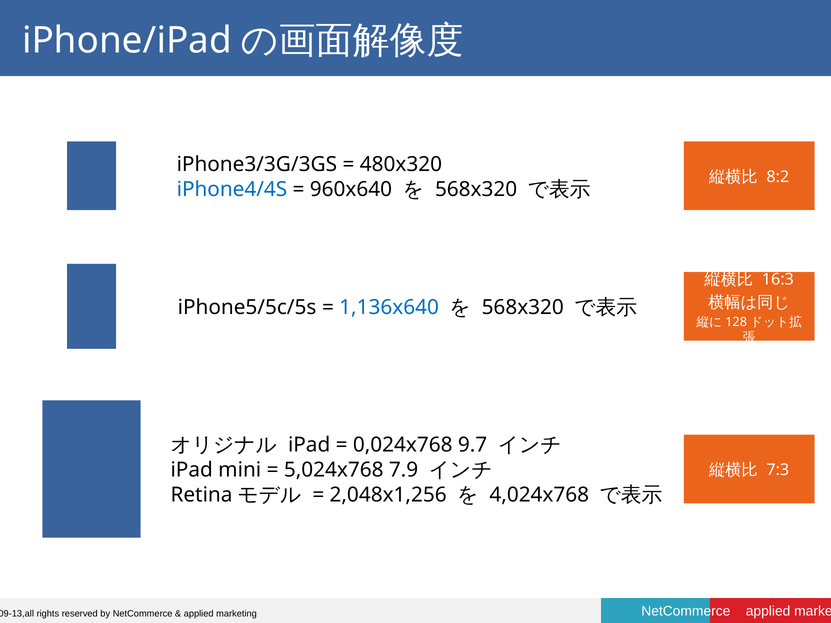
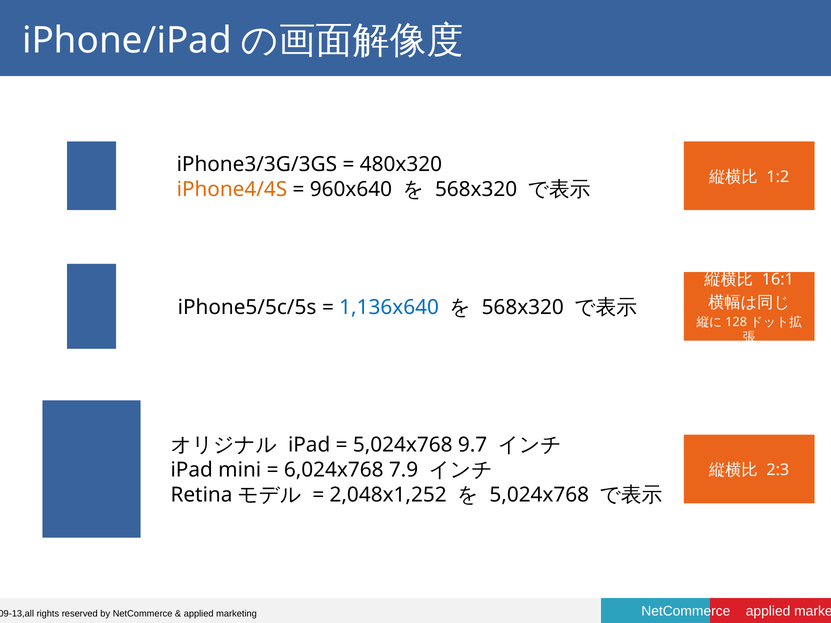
8:2: 8:2 -> 1:2 (778, 177)
iPhone4/4S colour: blue -> orange (232, 189)
16:3: 16:3 -> 16:1 (778, 280)
0,024x768: 0,024x768 -> 5,024x768 (403, 445)
7:3: 7:3 -> 2:3 (778, 470)
5,024x768: 5,024x768 -> 6,024x768 (334, 470)
2,048x1,256: 2,048x1,256 -> 2,048x1,252 (388, 495)
4,024x768: 4,024x768 -> 5,024x768 (539, 495)
